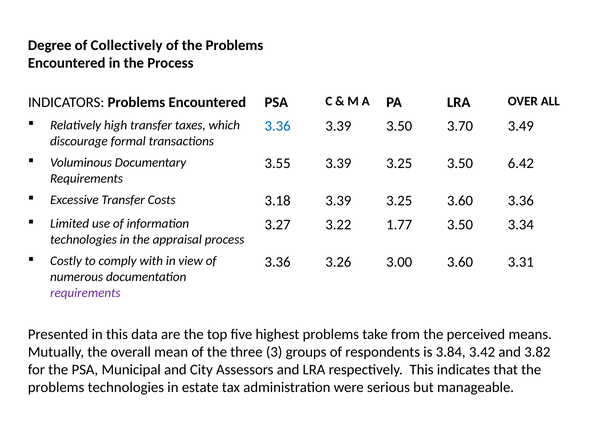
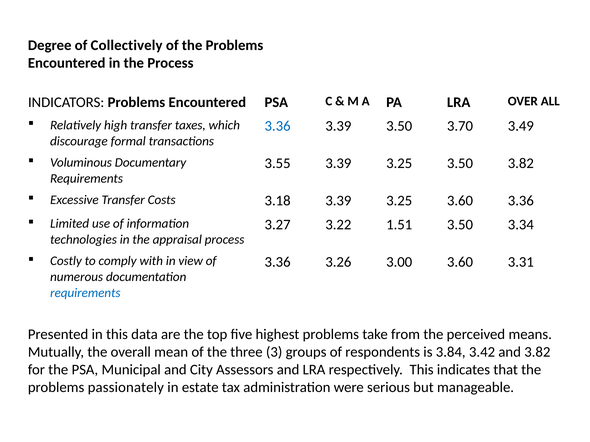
3.50 6.42: 6.42 -> 3.82 (521, 164)
1.77: 1.77 -> 1.51 (399, 225)
requirements colour: purple -> blue (85, 293)
problems technologies: technologies -> passionately (126, 388)
